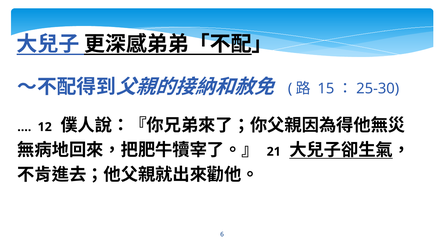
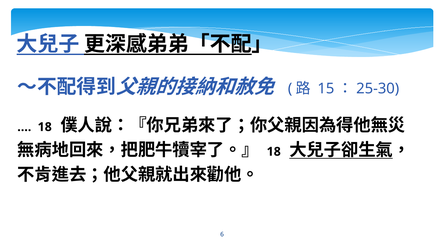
12: 12 -> 18 (45, 127)
21: 21 -> 18 (274, 152)
